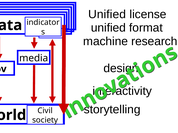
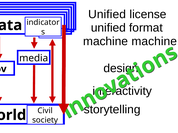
machine research: research -> machine (154, 41)
